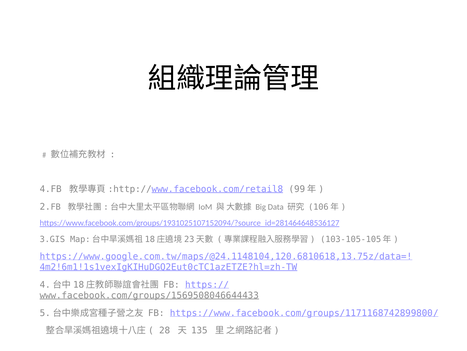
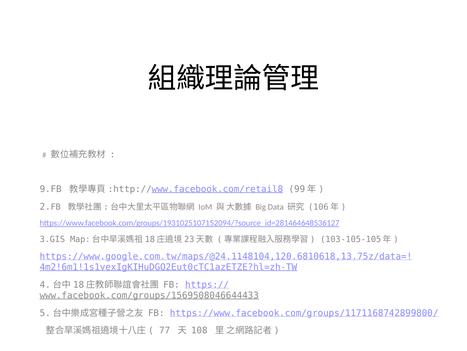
4.FB: 4.FB -> 9.FB (51, 189)
28: 28 -> 77 (165, 330)
135: 135 -> 108 (199, 330)
